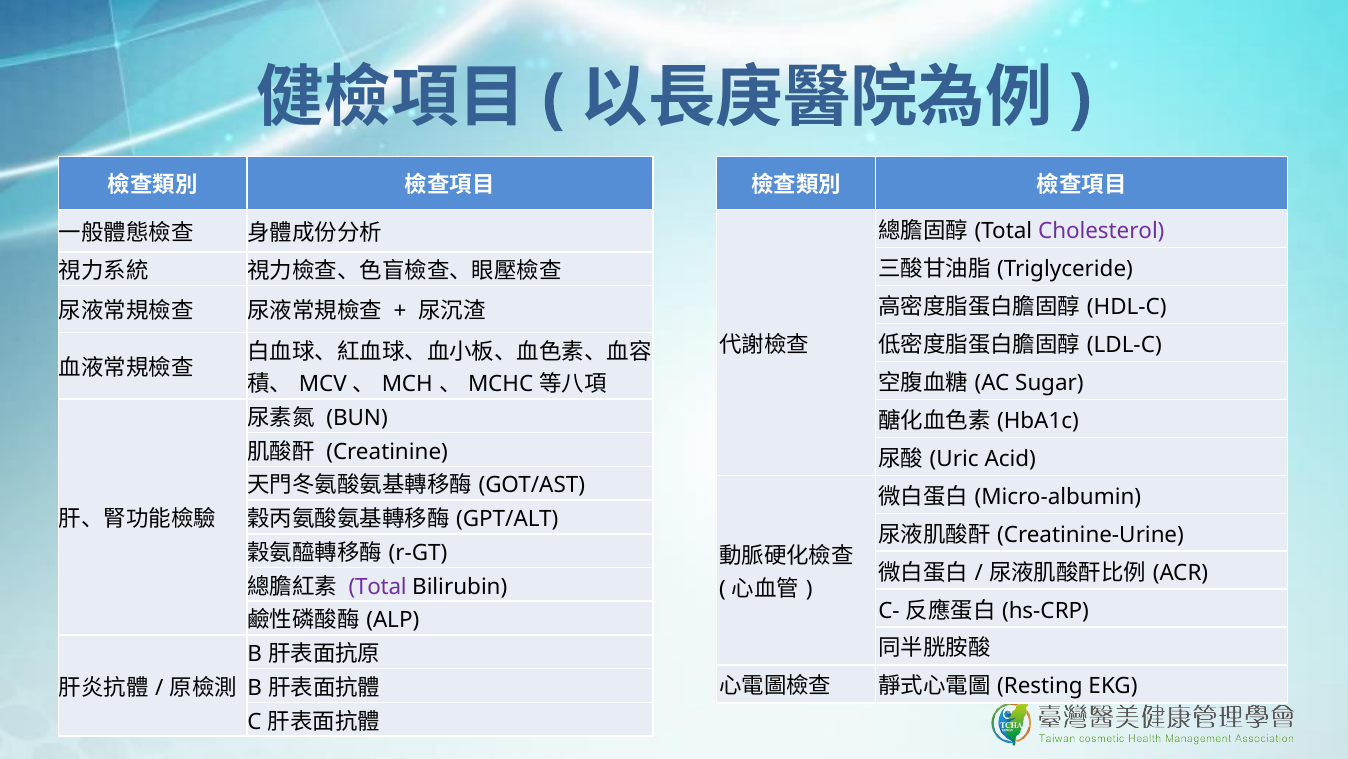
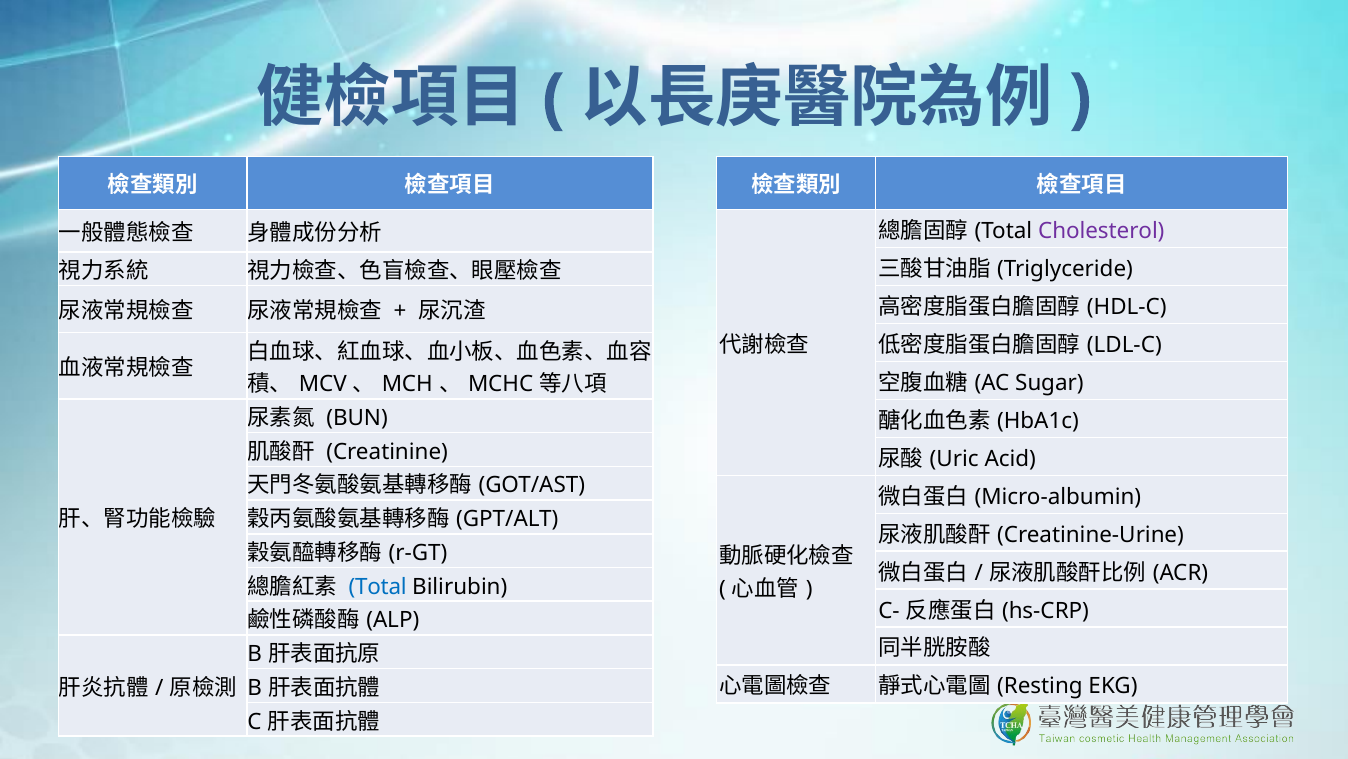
Total colour: purple -> blue (378, 586)
